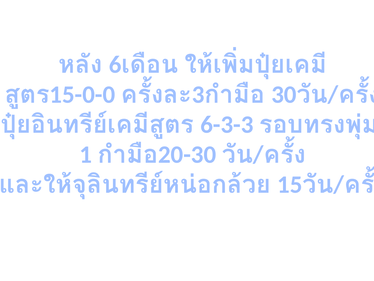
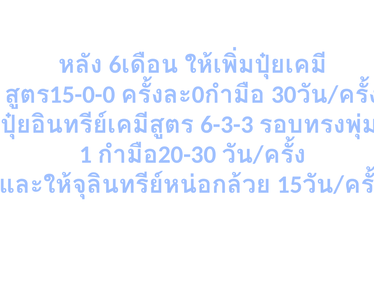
3: 3 -> 0 (198, 94)
